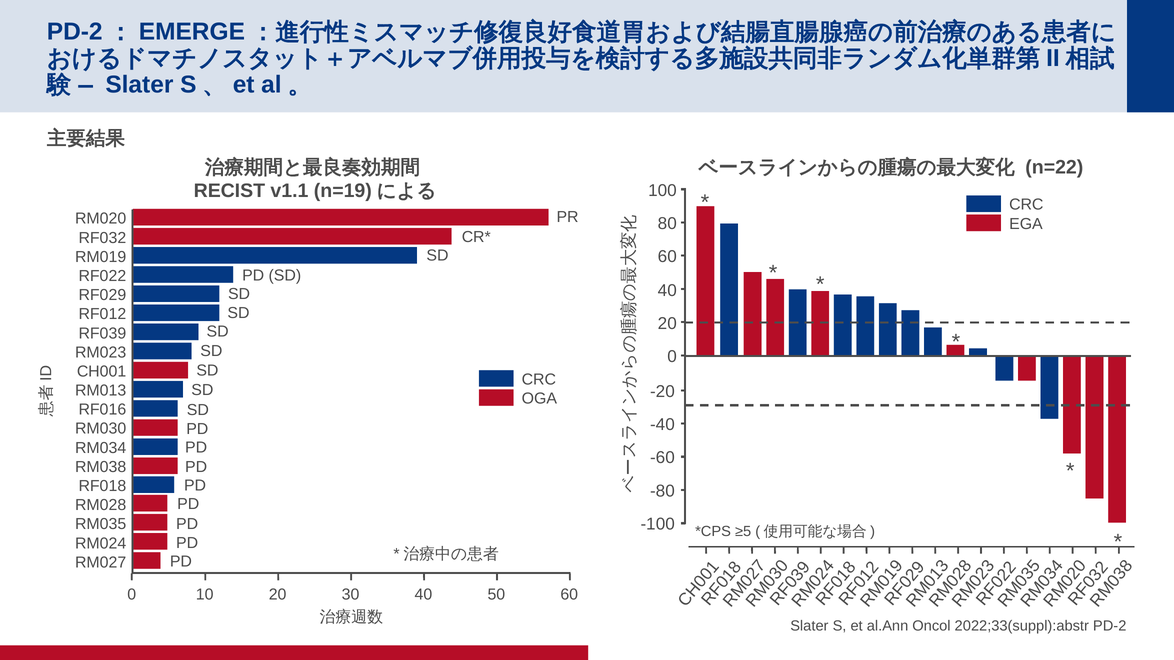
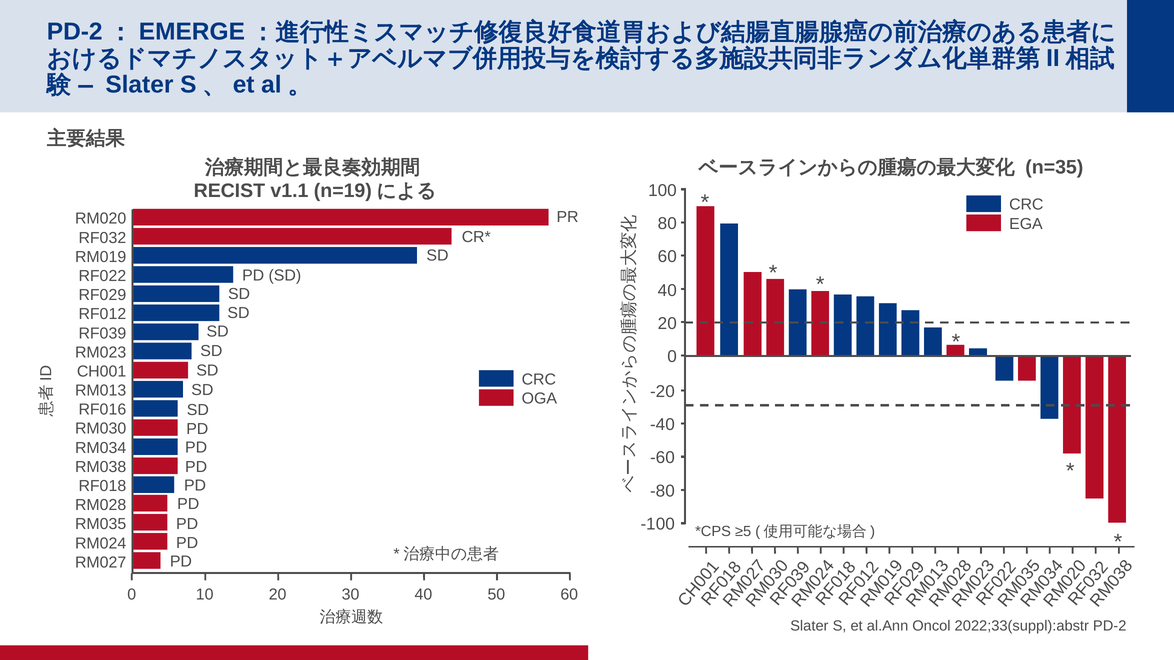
n=22: n=22 -> n=35 (1054, 167)
